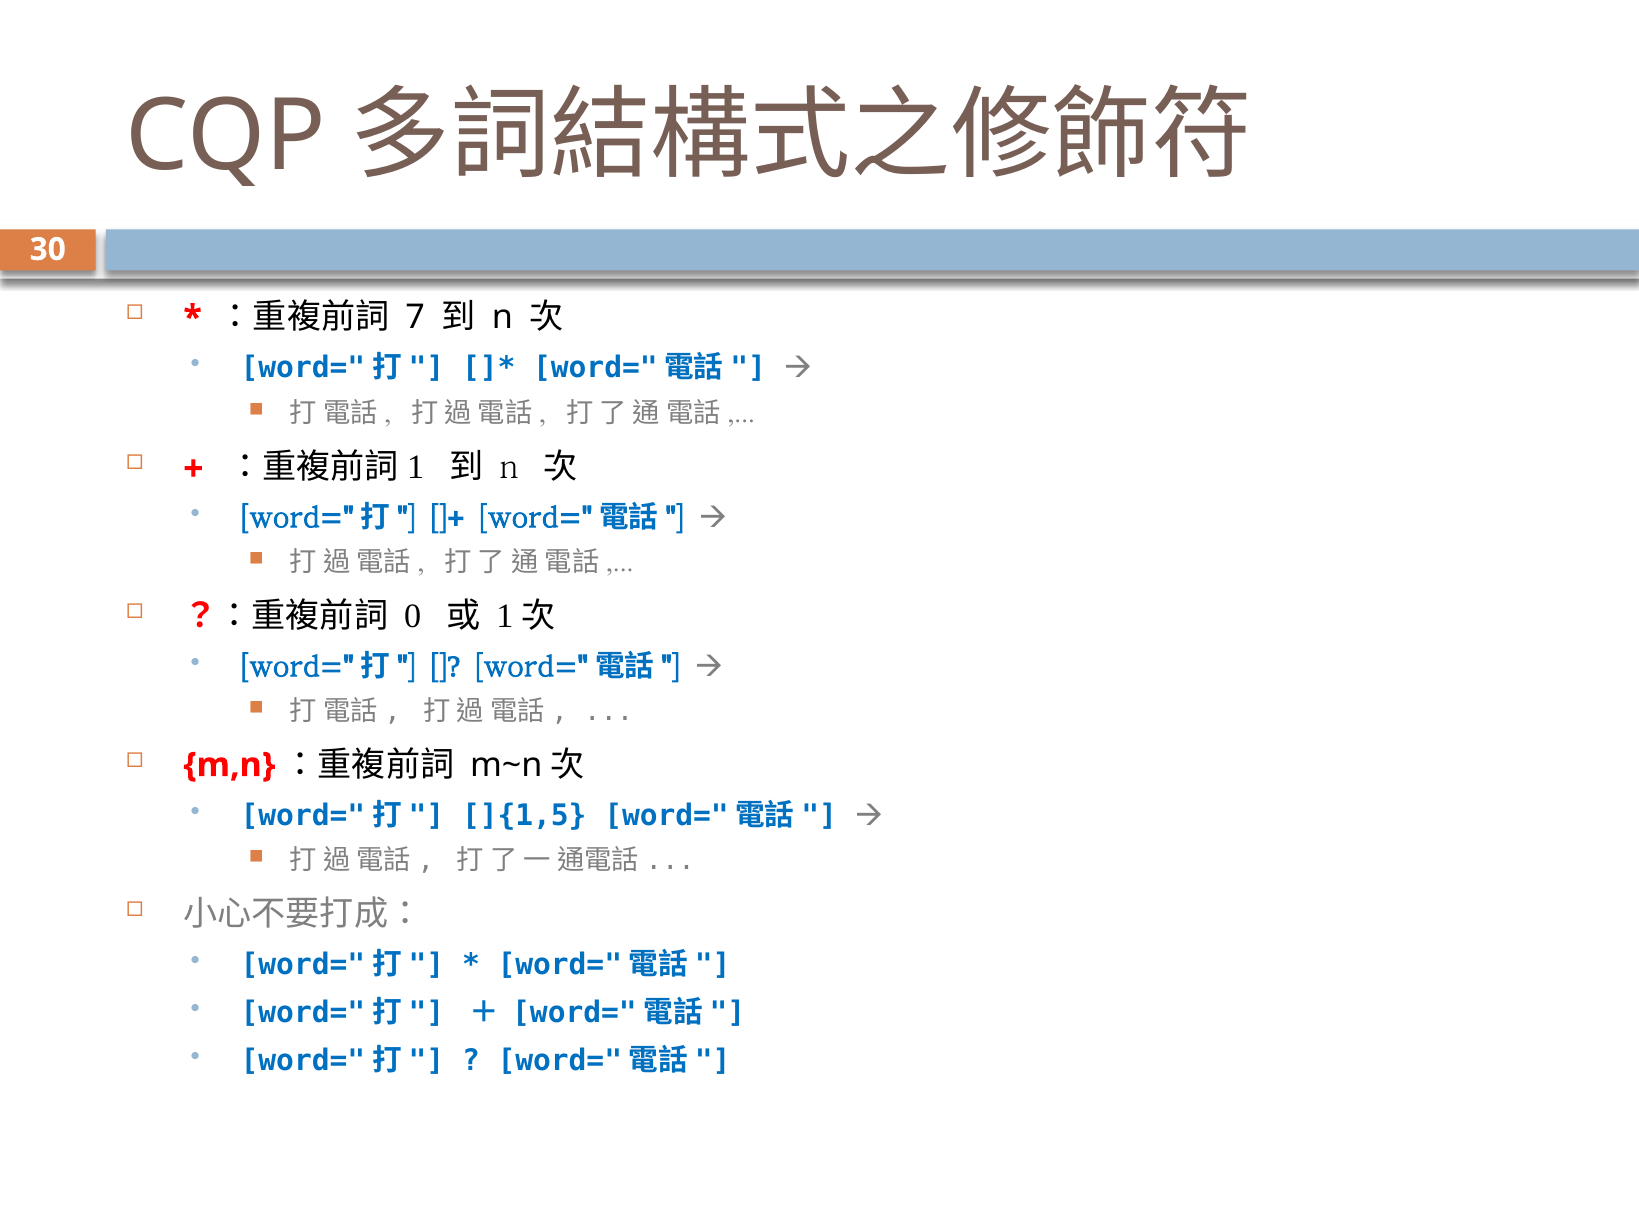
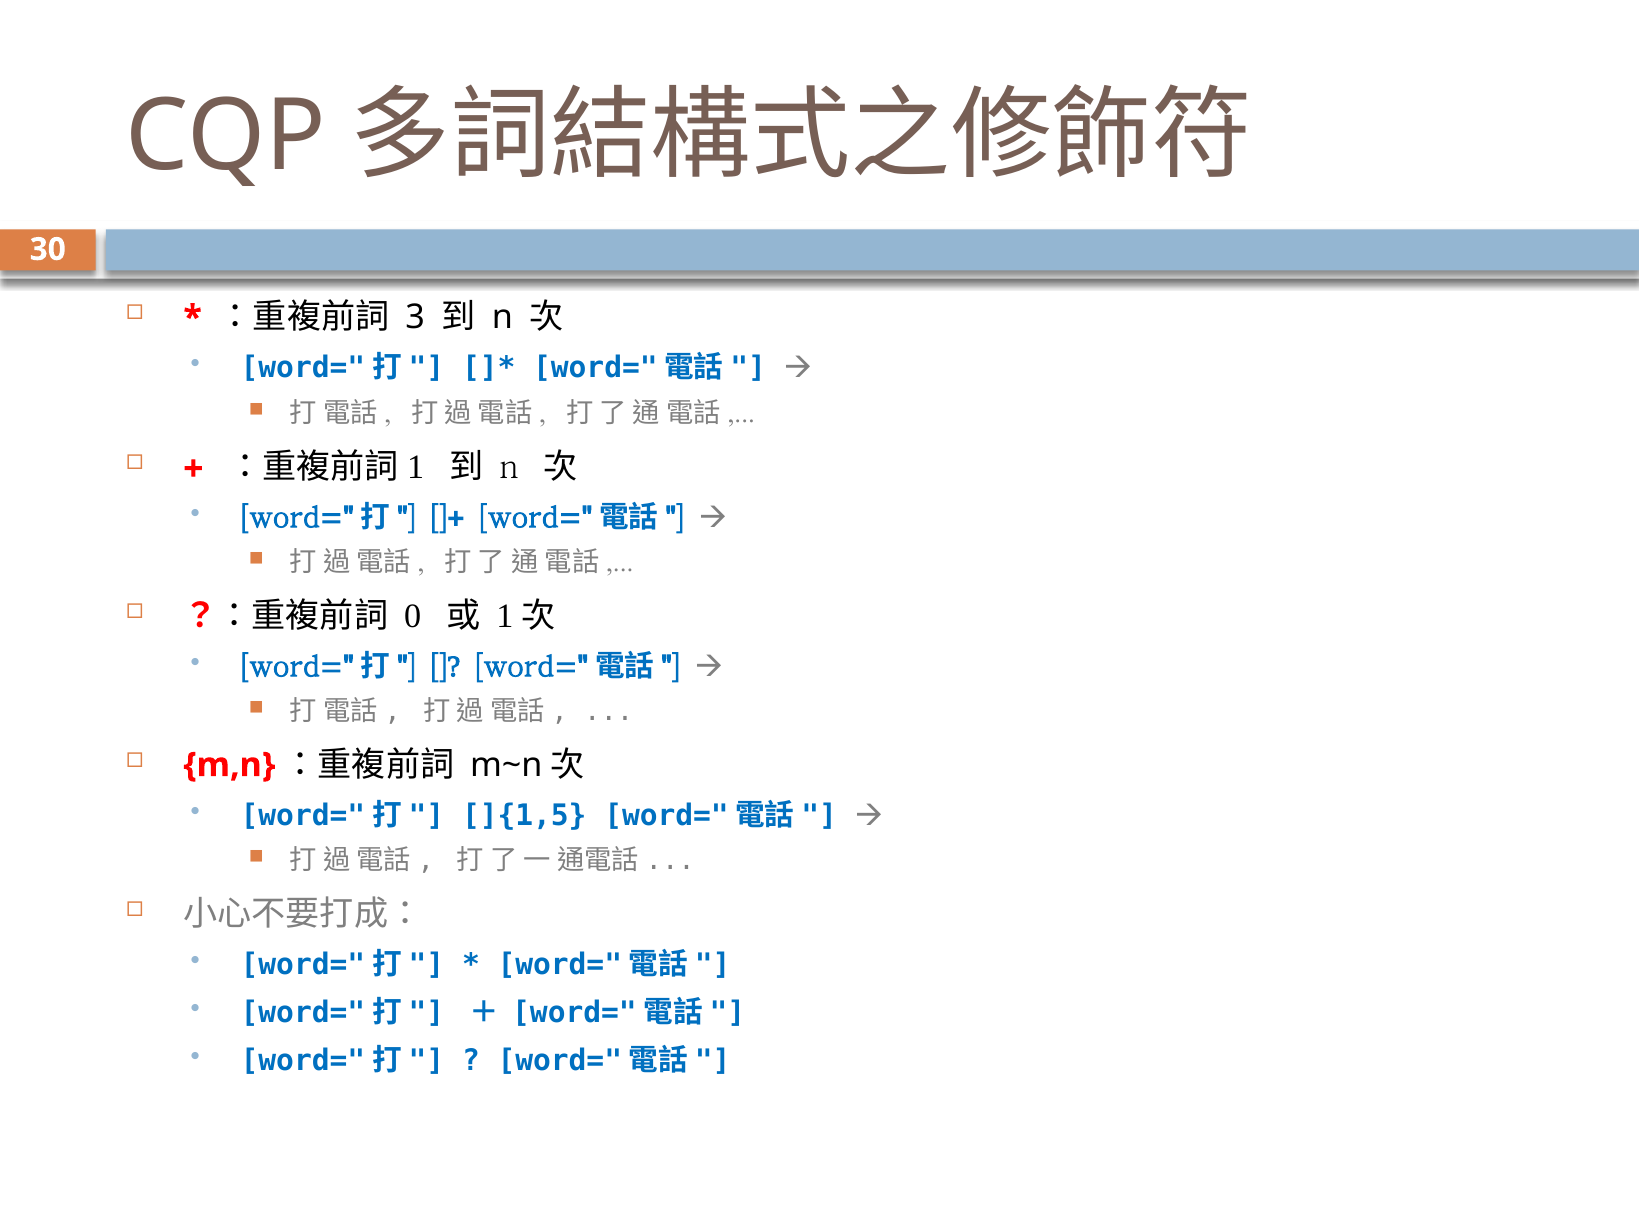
7: 7 -> 3 (415, 318)
